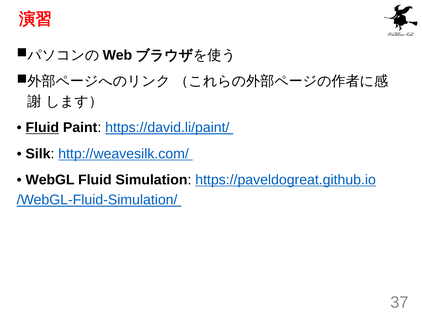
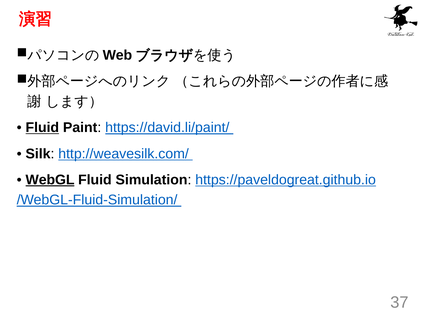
WebGL underline: none -> present (50, 180)
